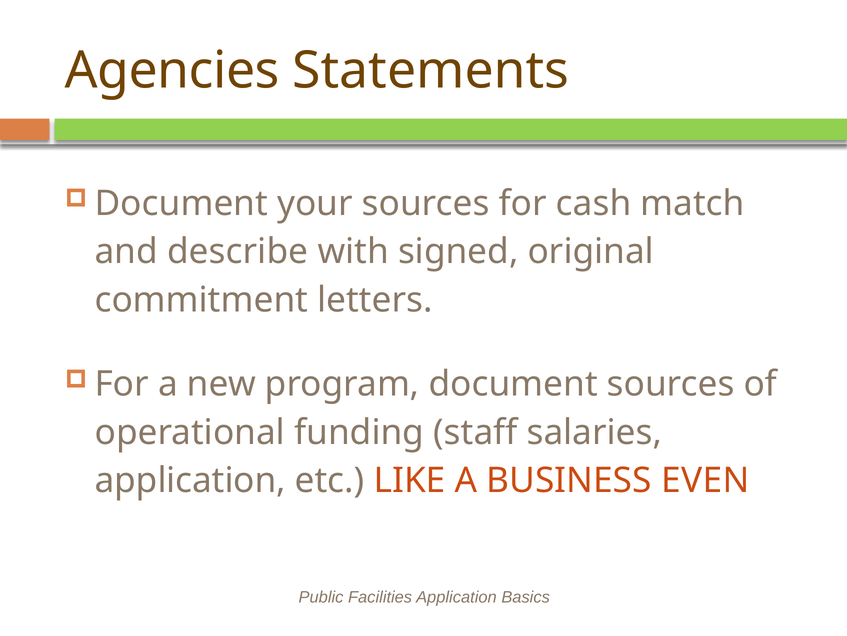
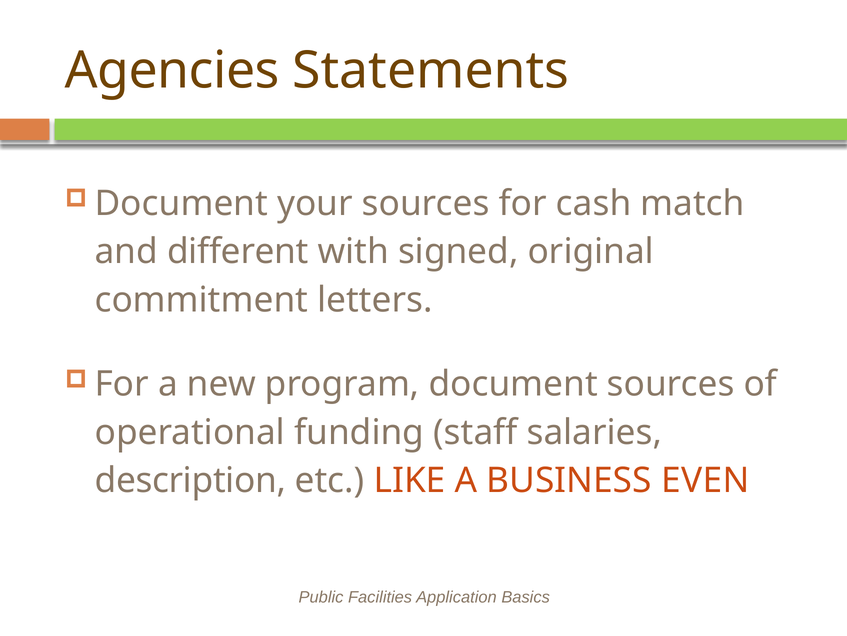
describe: describe -> different (238, 251)
application: application -> description (190, 480)
